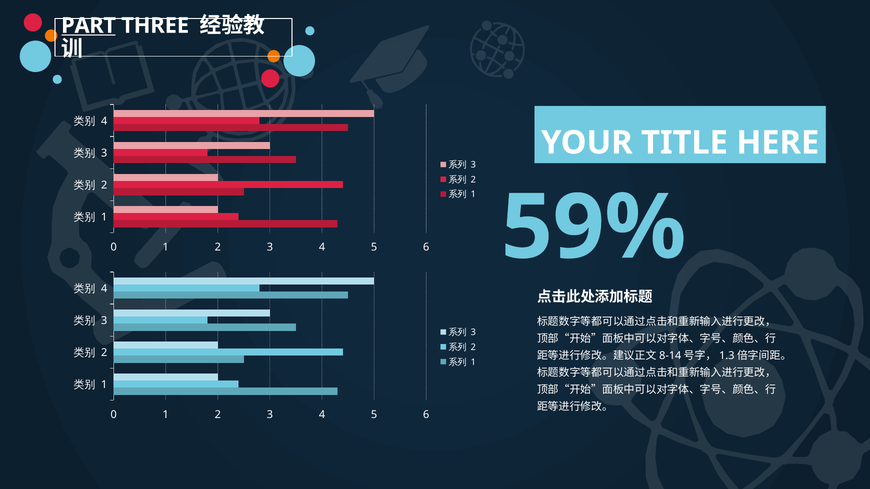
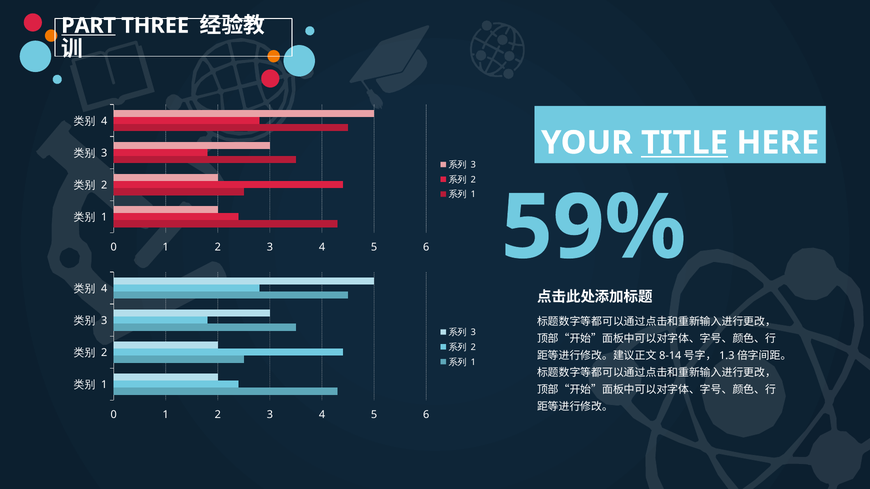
TITLE underline: none -> present (684, 143)
